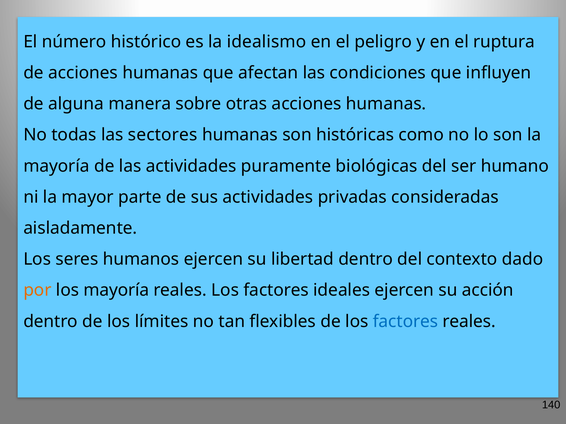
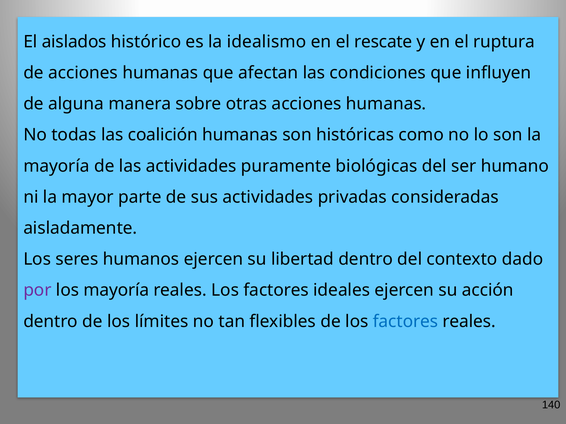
número: número -> aislados (74, 42)
peligro: peligro -> rescate (383, 42)
sectores: sectores -> coalición (163, 135)
por colour: orange -> purple (37, 291)
